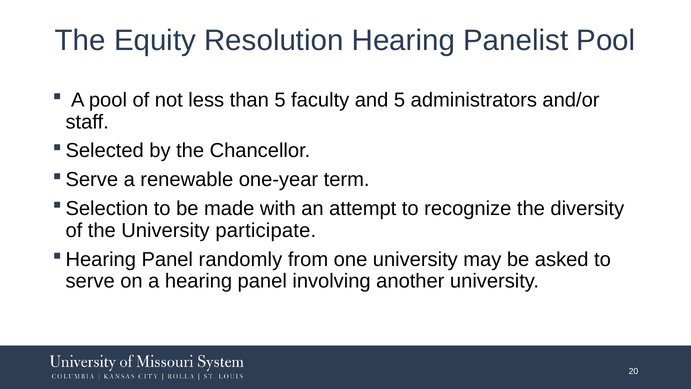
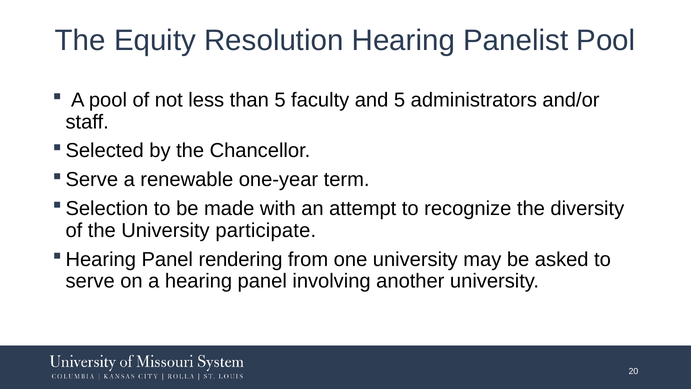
randomly: randomly -> rendering (241, 259)
